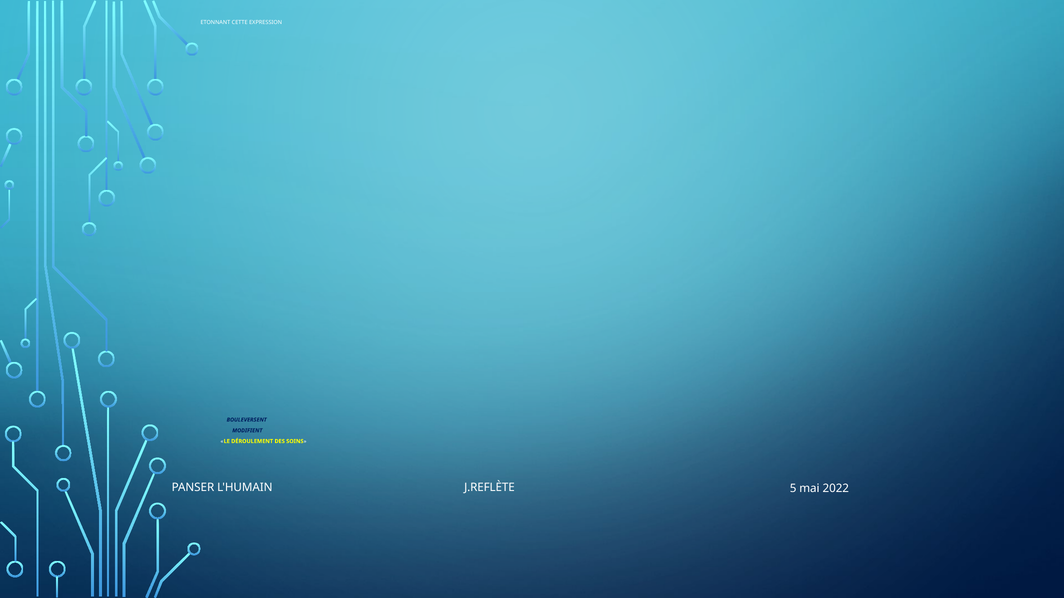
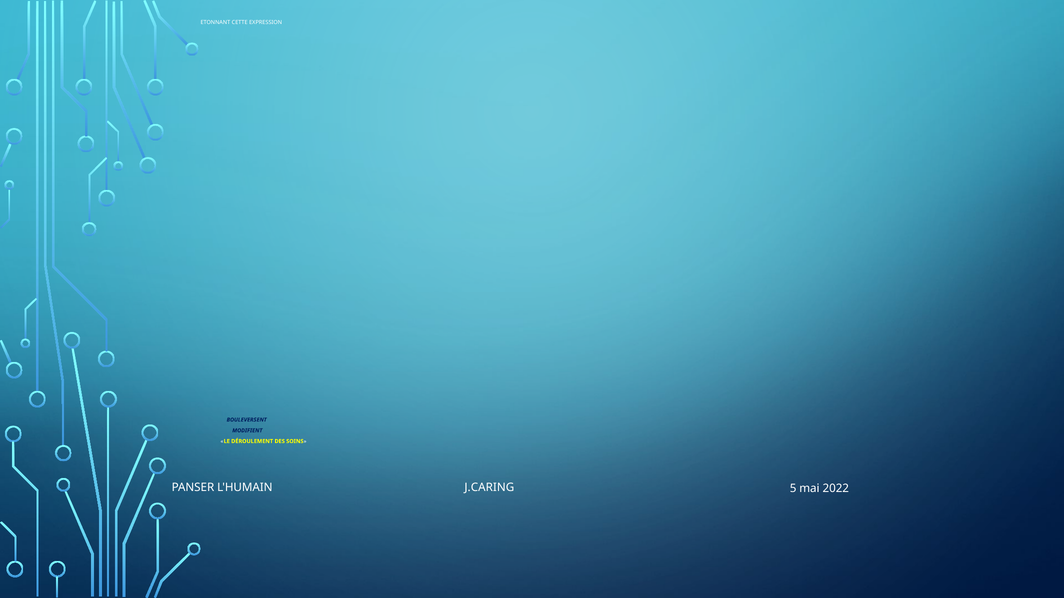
J.REFLÈTE: J.REFLÈTE -> J.CARING (489, 488)
